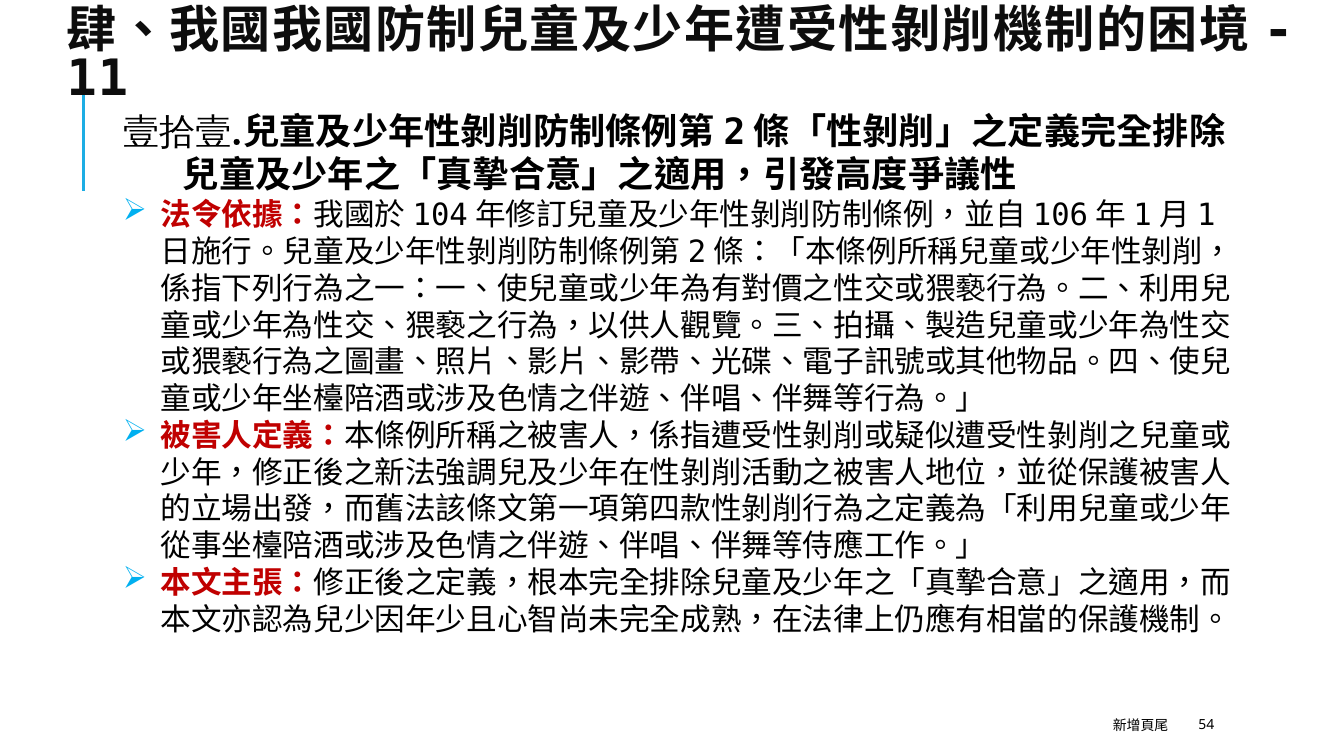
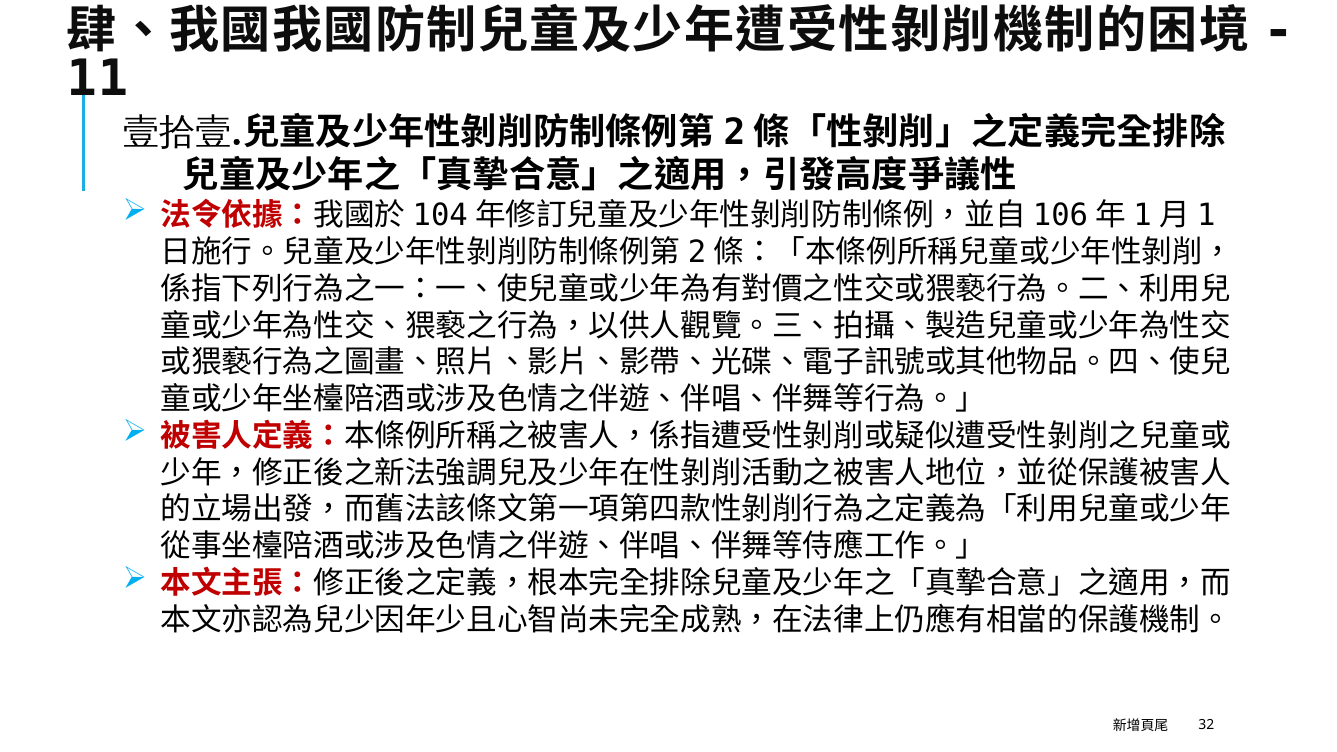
54: 54 -> 32 (1206, 724)
